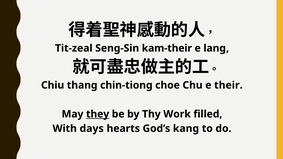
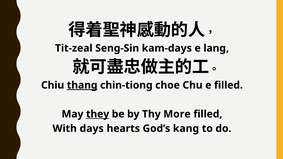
kam-their: kam-their -> kam-days (167, 48)
thang underline: none -> present (82, 85)
e their: their -> filled (228, 85)
Work: Work -> More (177, 114)
